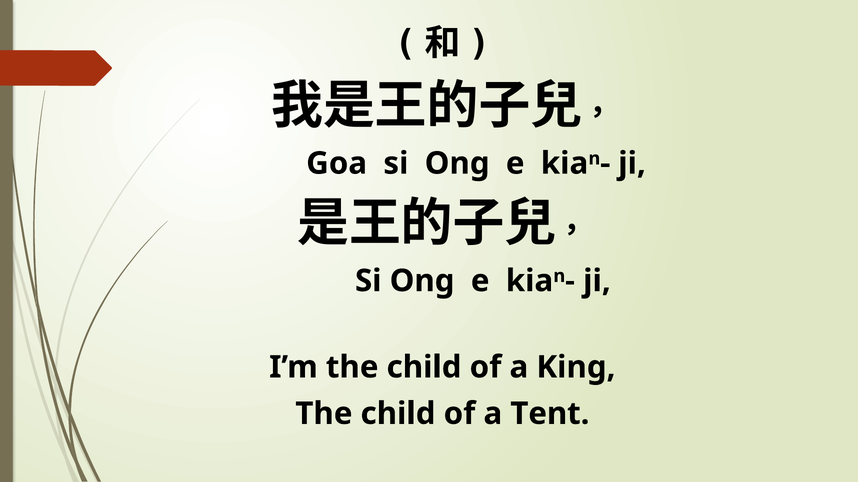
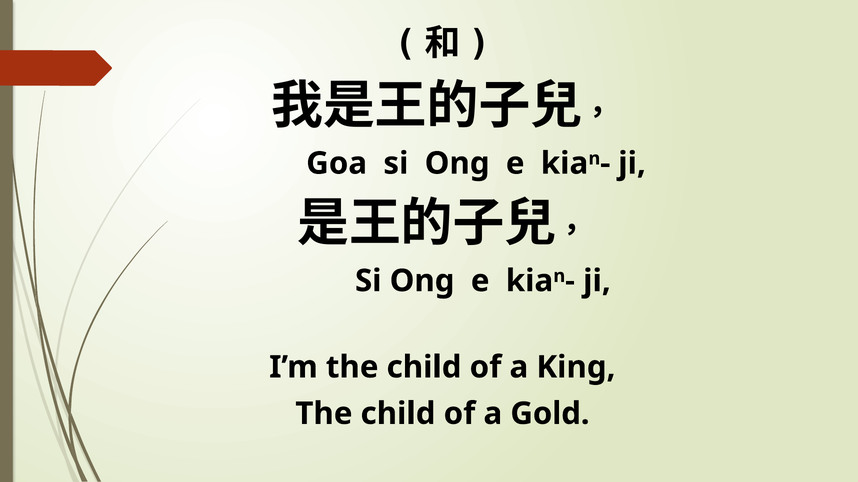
Tent: Tent -> Gold (550, 414)
